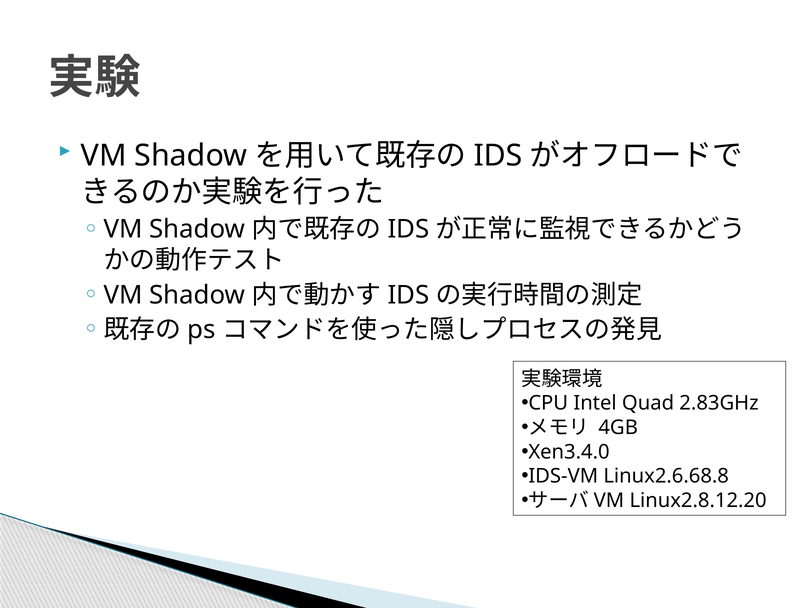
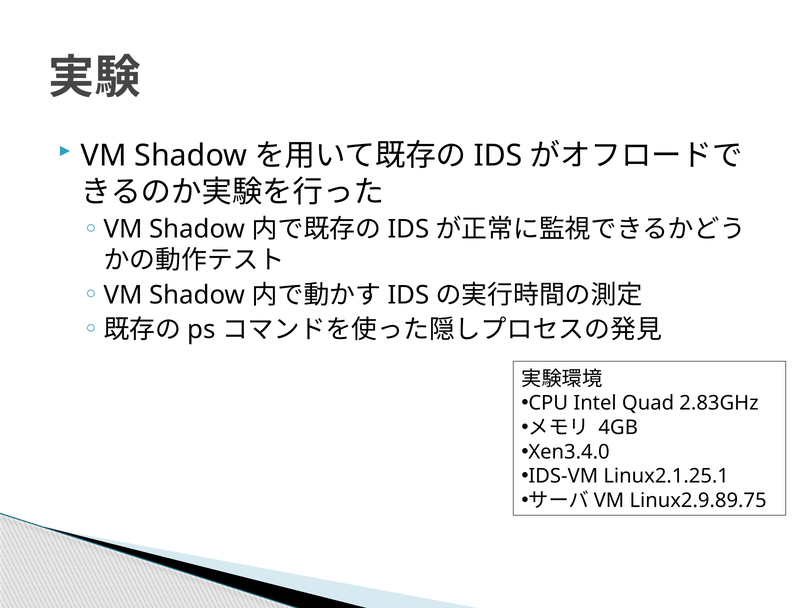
Linux2.6.68.8: Linux2.6.68.8 -> Linux2.1.25.1 (666, 476)
Linux2.8.12.20: Linux2.8.12.20 -> Linux2.9.89.75 (698, 500)
